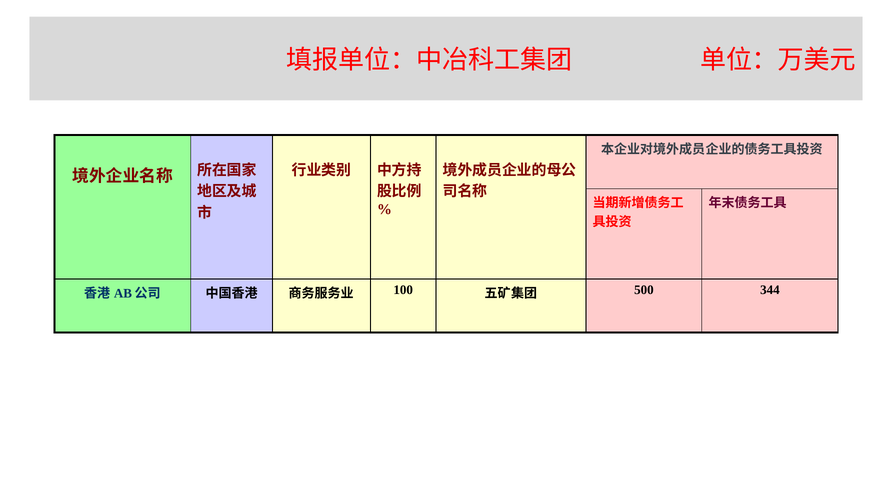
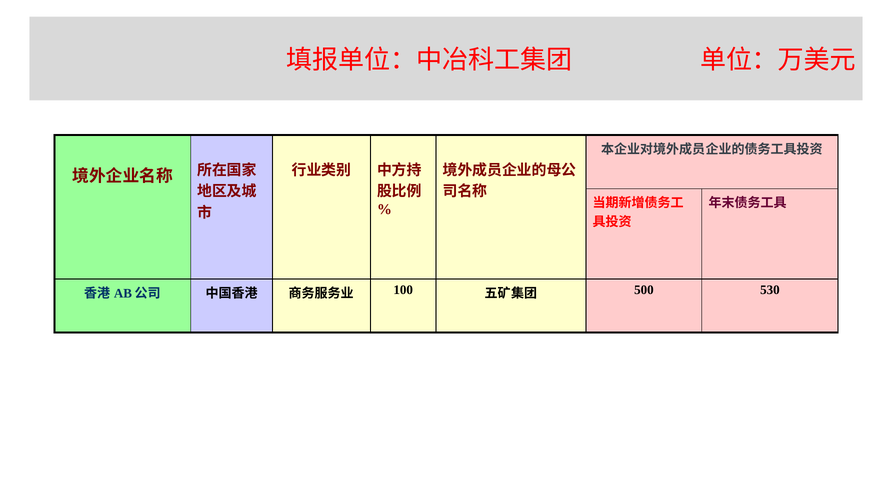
344: 344 -> 530 (770, 290)
